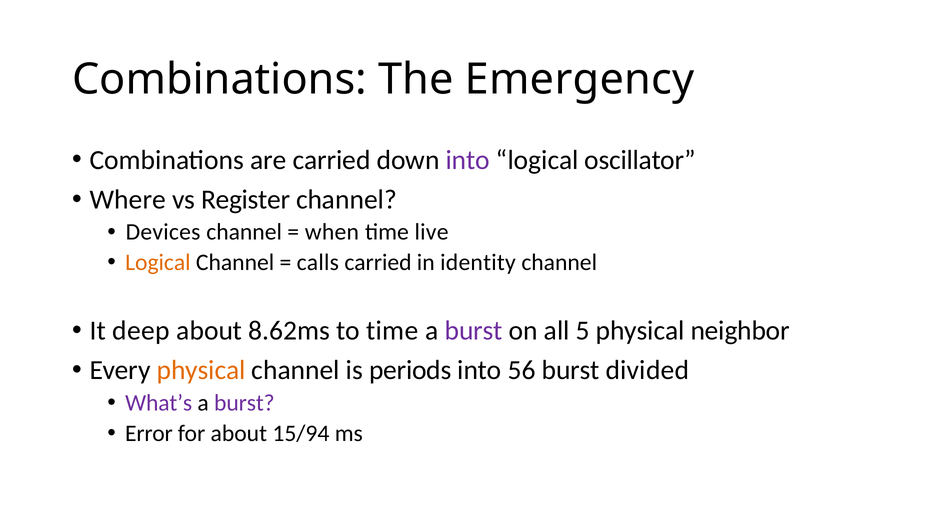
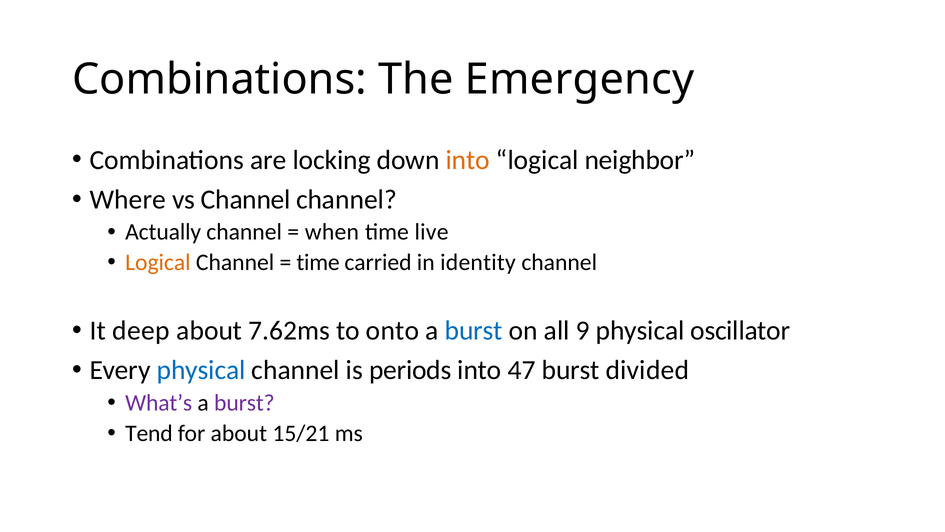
are carried: carried -> locking (332, 160)
into colour: purple -> orange (468, 160)
oscillator: oscillator -> neighbor (640, 160)
vs Register: Register -> Channel (246, 199)
Devices: Devices -> Actually (163, 232)
calls: calls -> time (318, 262)
8.62ms: 8.62ms -> 7.62ms (289, 330)
to time: time -> onto (392, 330)
burst colour: purple -> blue (474, 330)
5: 5 -> 9 (583, 330)
neighbor: neighbor -> oscillator (740, 330)
physical colour: orange -> blue (201, 370)
56: 56 -> 47 (522, 370)
Error: Error -> Tend (149, 433)
15/94: 15/94 -> 15/21 (301, 433)
